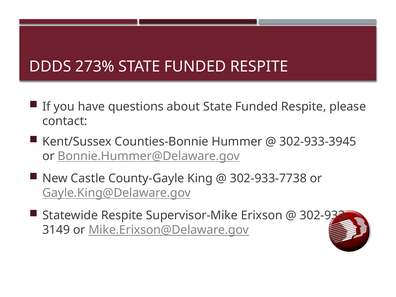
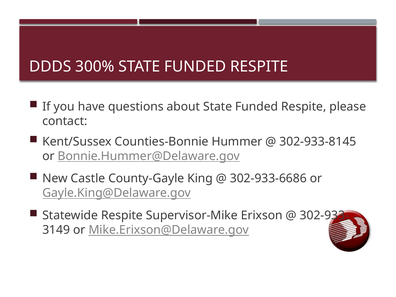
273%: 273% -> 300% (95, 67)
302-933-3945: 302-933-3945 -> 302-933-8145 (318, 142)
302-933-7738: 302-933-7738 -> 302-933-6686 (268, 178)
